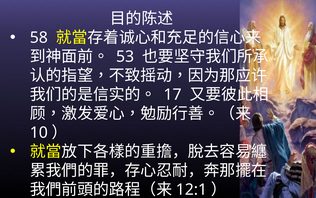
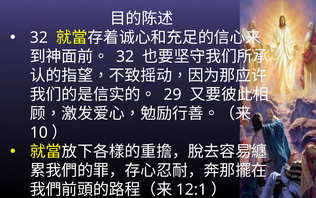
58: 58 -> 32 (39, 38)
53: 53 -> 32 (125, 56)
17: 17 -> 29 (173, 94)
